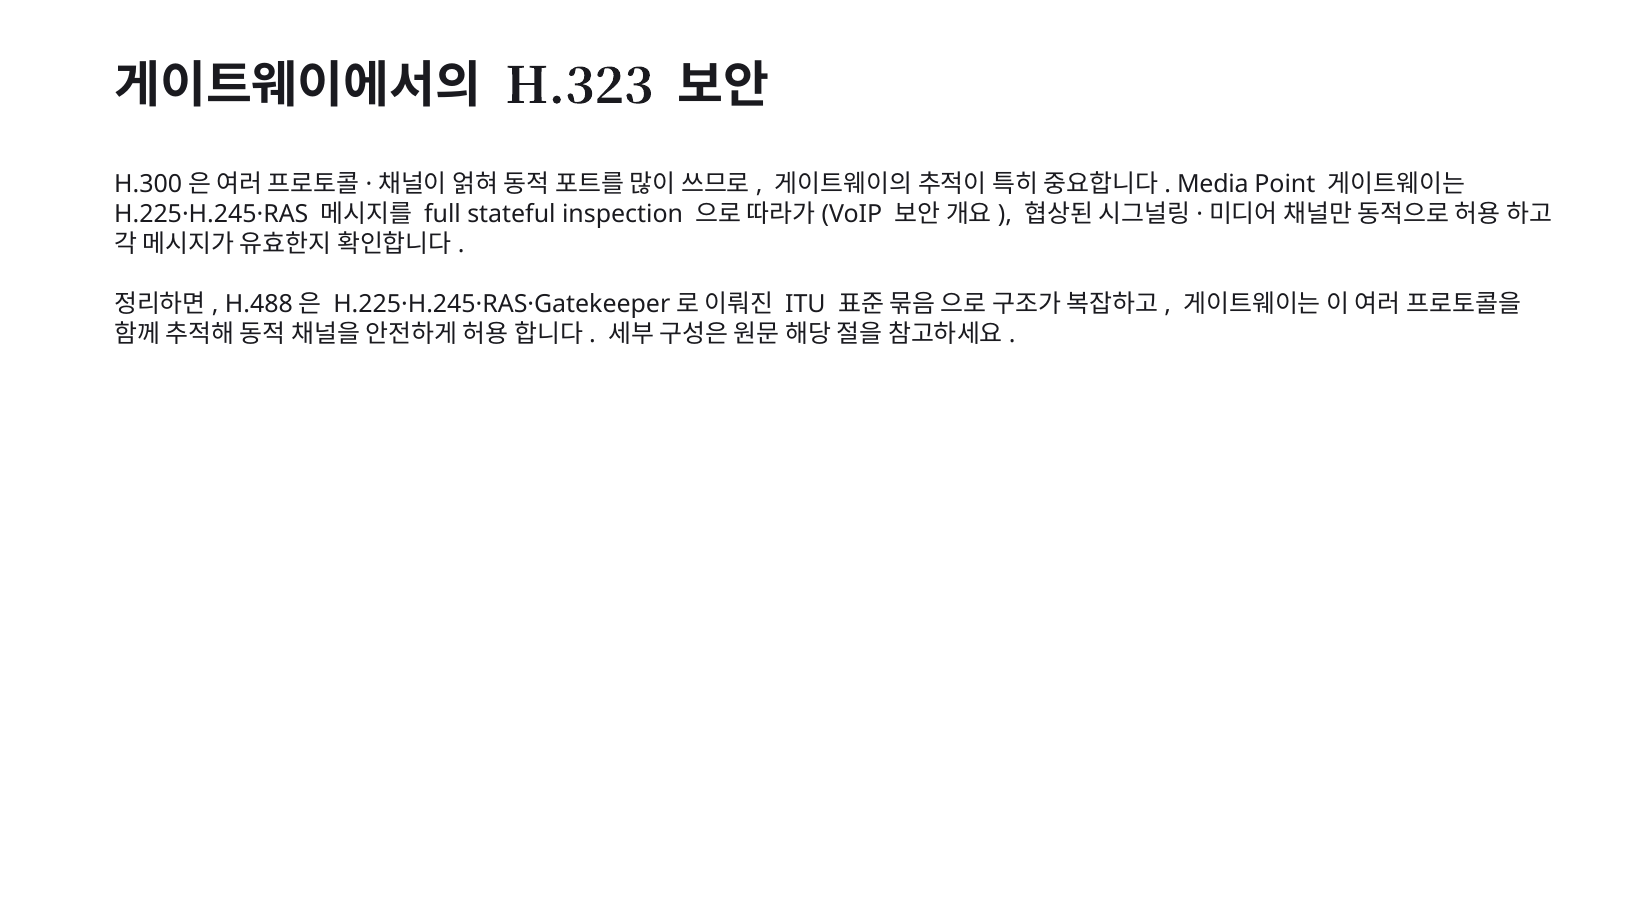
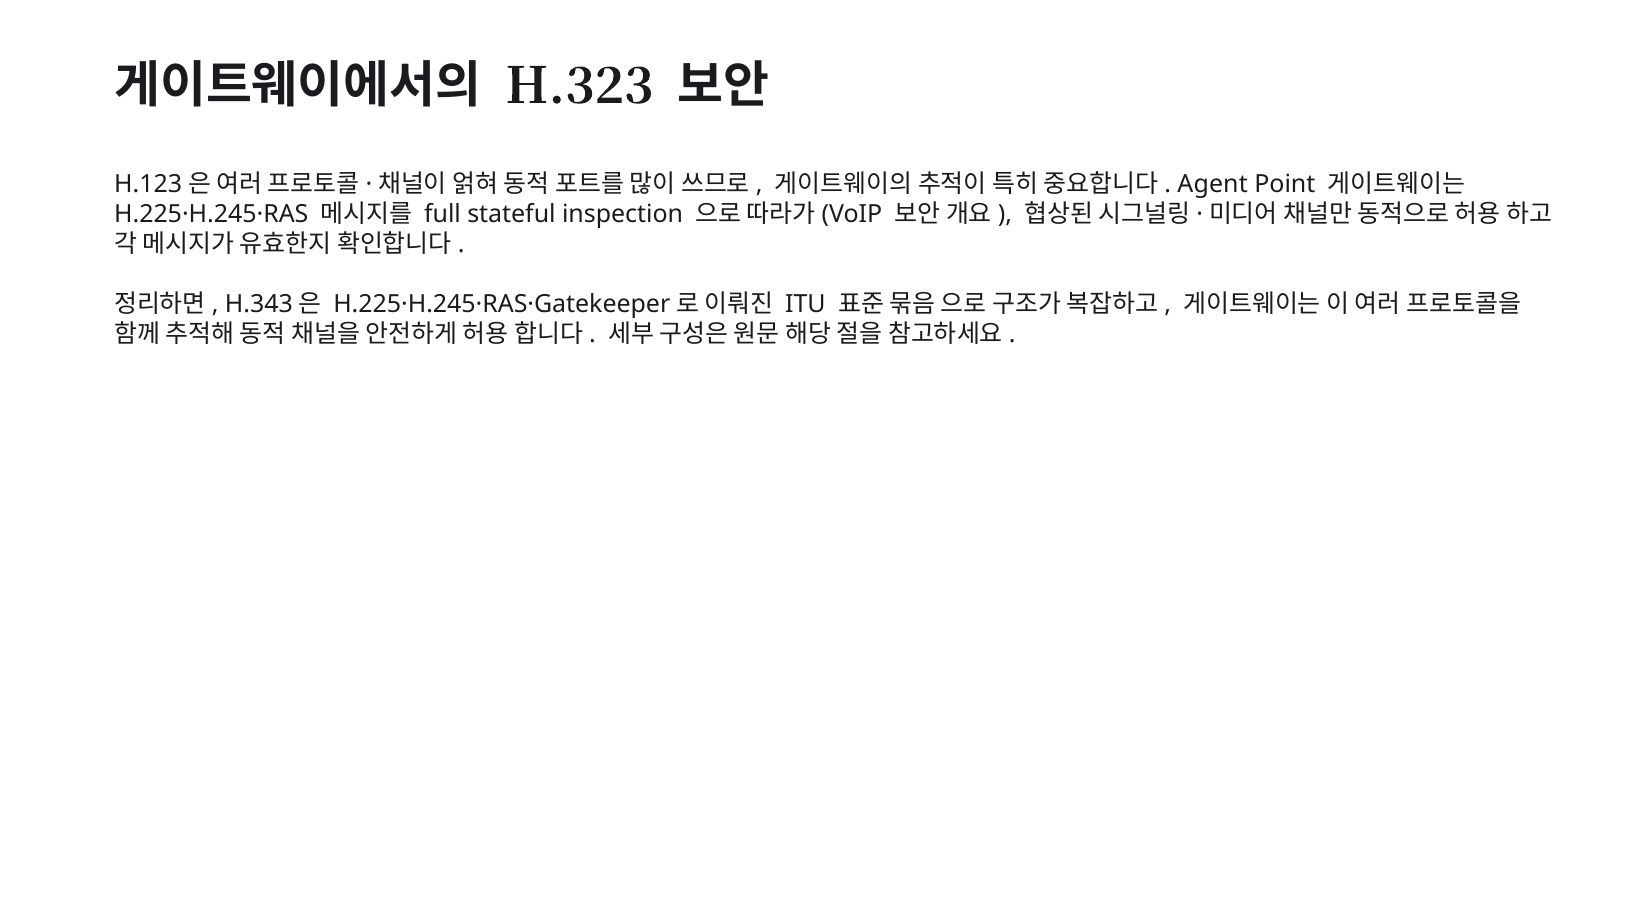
H.300: H.300 -> H.123 (148, 184)
Media: Media -> Agent (1213, 184)
H.488: H.488 -> H.343 (259, 304)
